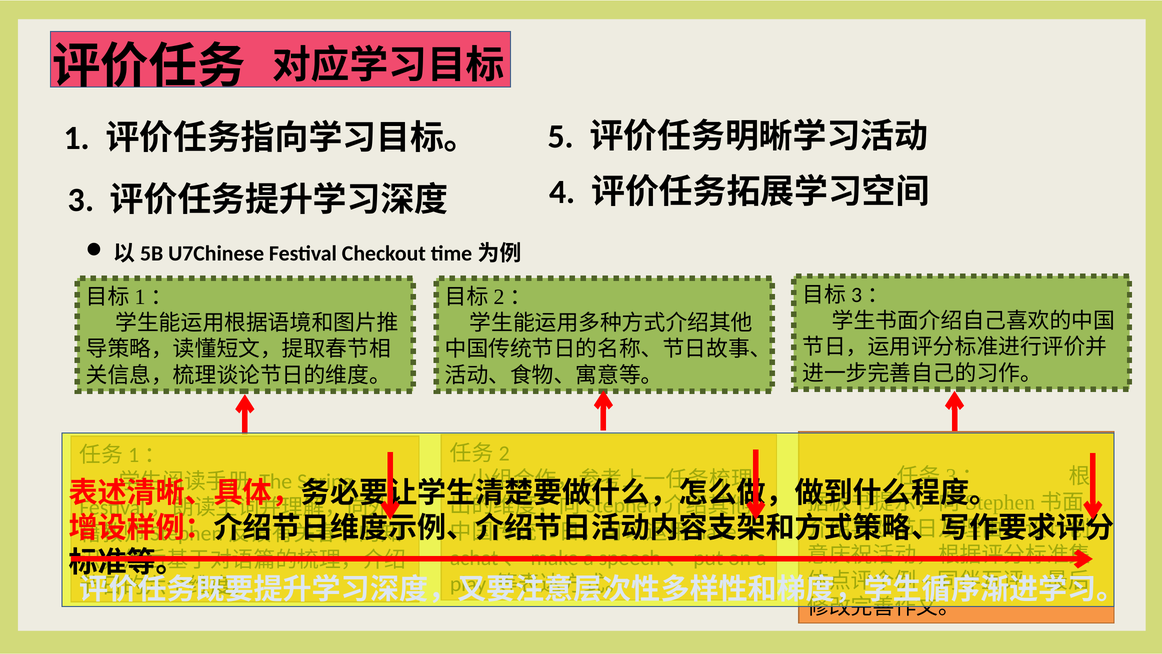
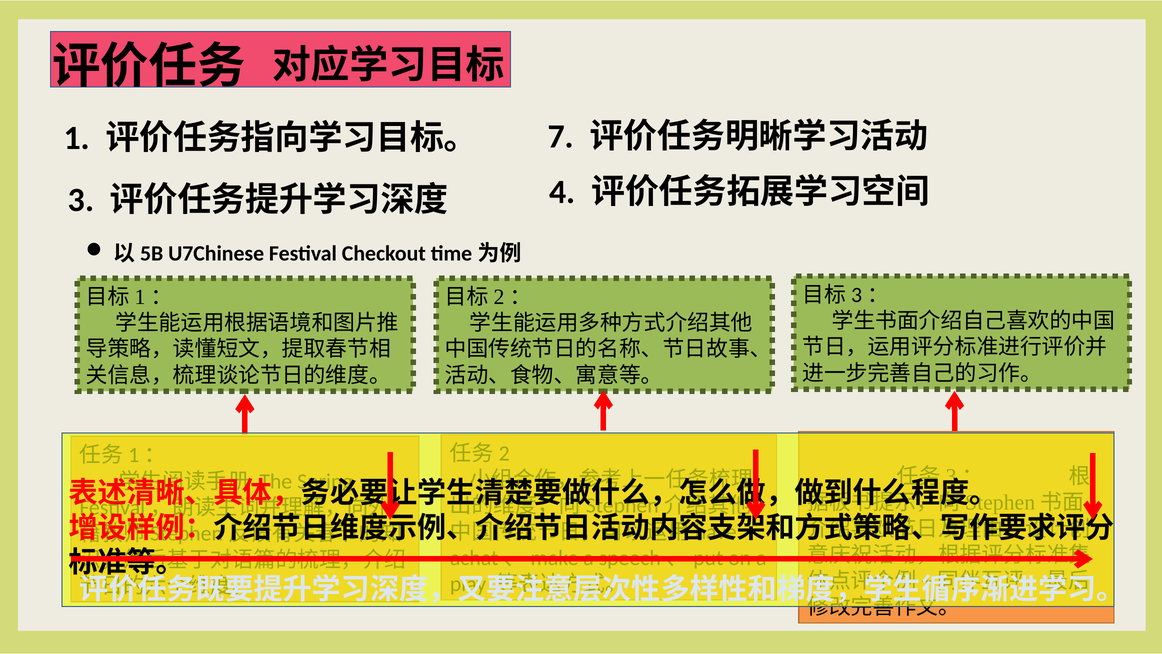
5: 5 -> 7 (561, 136)
